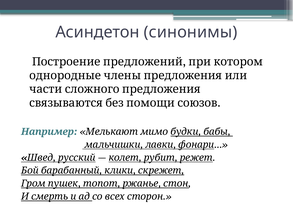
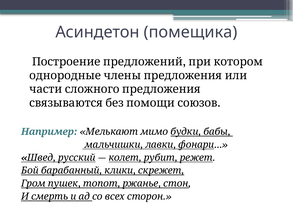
синонимы: синонимы -> помещика (191, 32)
